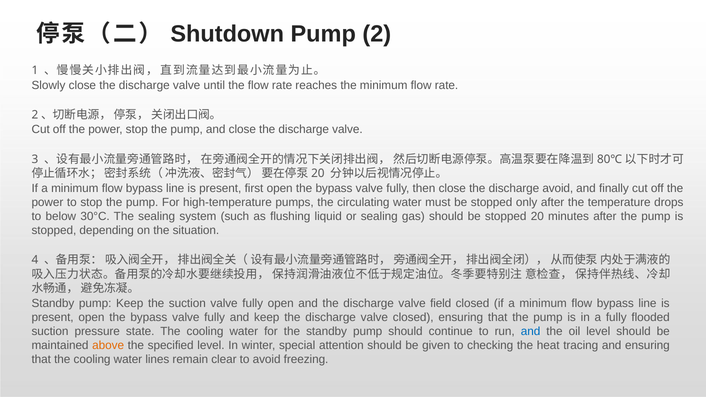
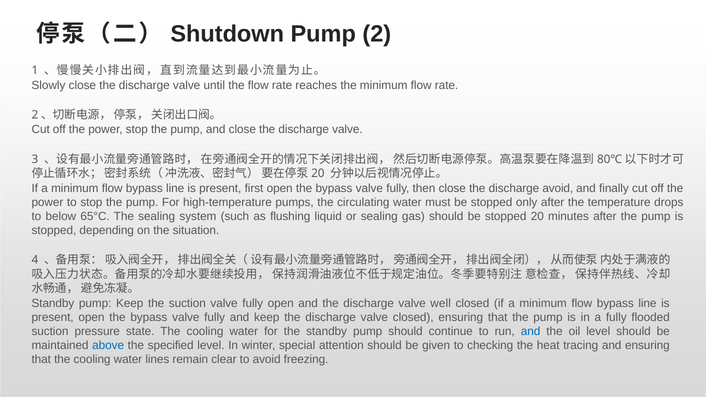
30°C: 30°C -> 65°C (95, 216)
field: field -> well (441, 303)
above colour: orange -> blue (108, 346)
